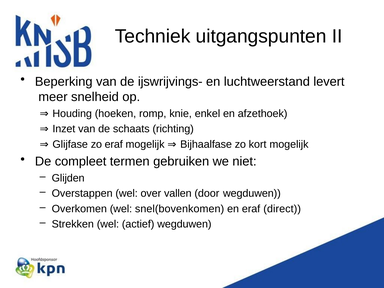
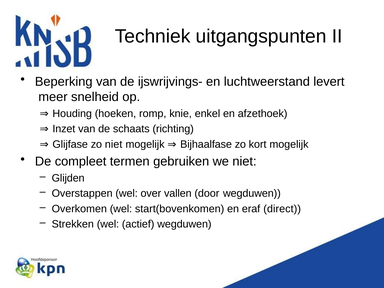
zo eraf: eraf -> niet (114, 144)
snel(bovenkomen: snel(bovenkomen -> start(bovenkomen (180, 209)
